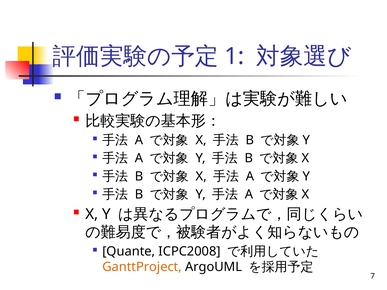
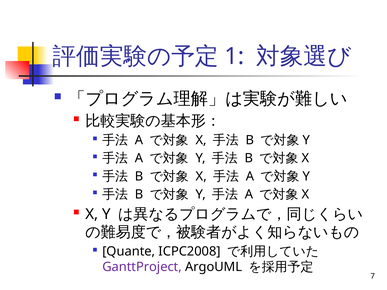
GanttProject colour: orange -> purple (142, 267)
